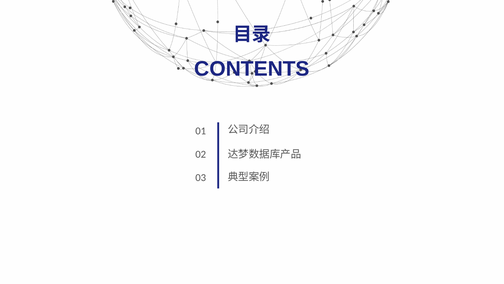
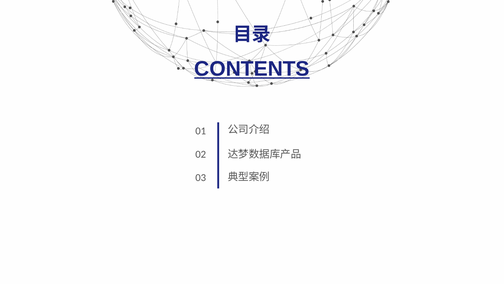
CONTENTS underline: none -> present (252, 69)
